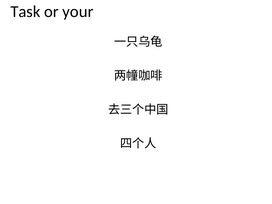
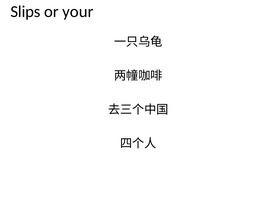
Task: Task -> Slips (25, 12)
